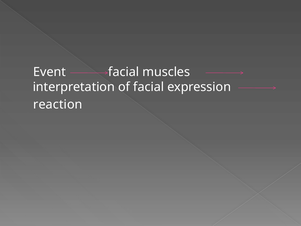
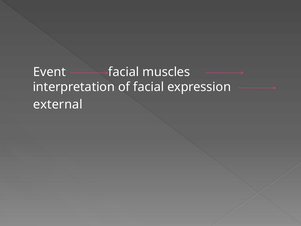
reaction: reaction -> external (58, 104)
